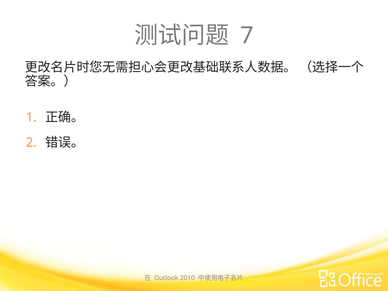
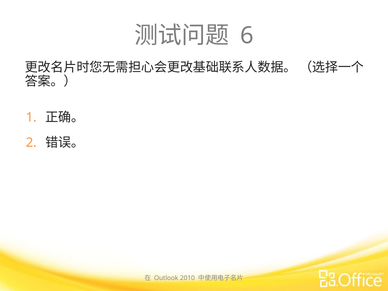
7: 7 -> 6 (247, 35)
